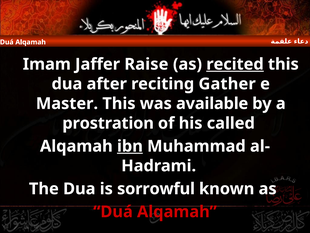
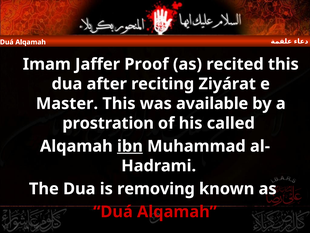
Raise: Raise -> Proof (146, 64)
recited underline: present -> none (235, 64)
Gather: Gather -> Ziyárat (227, 84)
sorrowful: sorrowful -> removing (156, 188)
